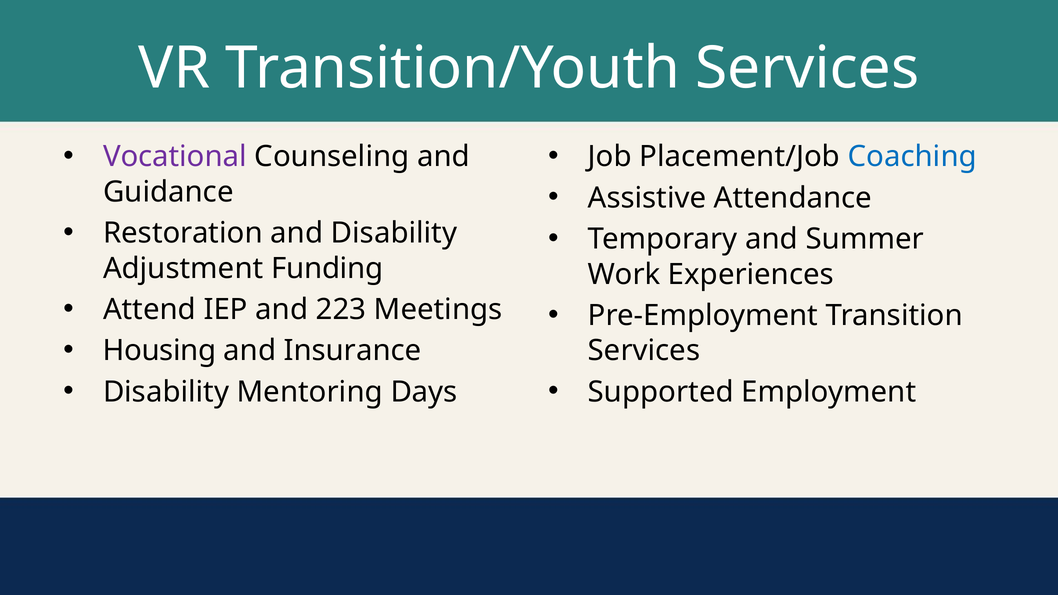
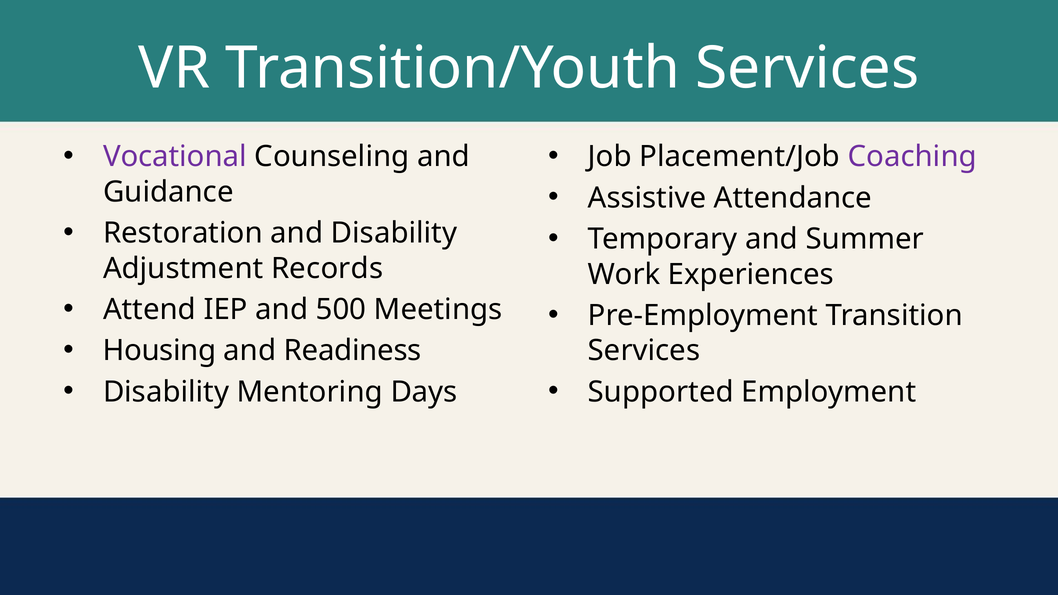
Coaching colour: blue -> purple (912, 157)
Funding: Funding -> Records (327, 269)
223: 223 -> 500 (341, 310)
Insurance: Insurance -> Readiness (353, 351)
